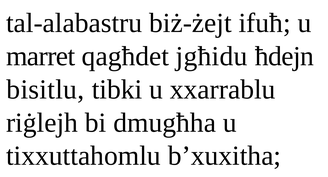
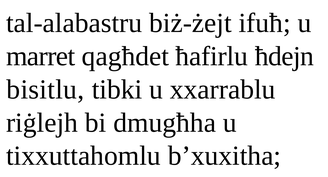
jgħidu: jgħidu -> ħafirlu (212, 56)
